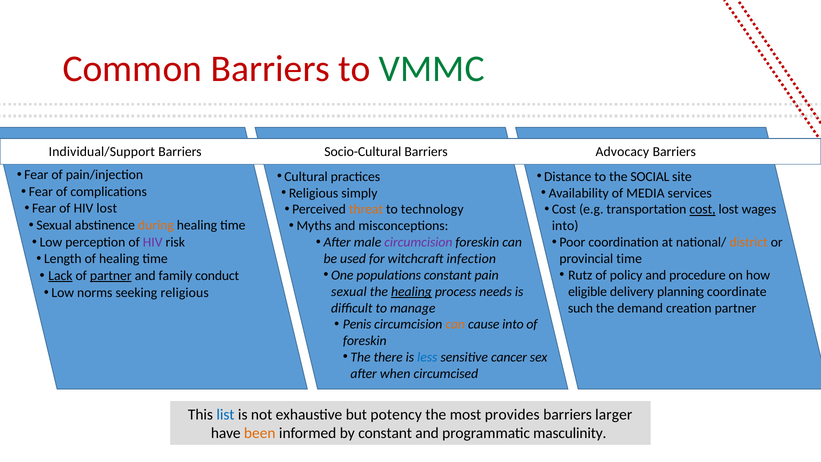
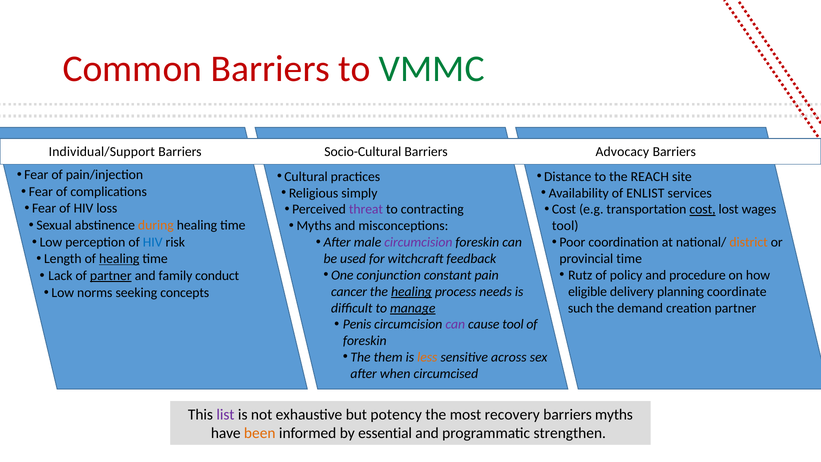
SOCIAL: SOCIAL -> REACH (650, 177)
MEDIA: MEDIA -> ENLIST (645, 193)
HIV lost: lost -> loss (107, 208)
threat colour: orange -> purple (366, 209)
technology: technology -> contracting (432, 209)
into: into -> tool (565, 226)
HIV colour: purple -> blue (153, 242)
healing underline: none -> present (119, 259)
infection: infection -> feedback (471, 259)
populations: populations -> conjunction (389, 275)
Lack underline: present -> none (60, 276)
seeking religious: religious -> concepts (185, 292)
sexual: sexual -> cancer (349, 291)
manage underline: none -> present (413, 308)
can colour: orange -> purple (455, 324)
cause into: into -> tool (513, 324)
there: there -> them (388, 357)
less colour: blue -> orange (427, 357)
cancer: cancer -> across (509, 357)
list colour: blue -> purple (225, 415)
provides: provides -> recovery (512, 415)
barriers larger: larger -> myths (614, 415)
by constant: constant -> essential (385, 433)
masculinity: masculinity -> strengthen (570, 433)
